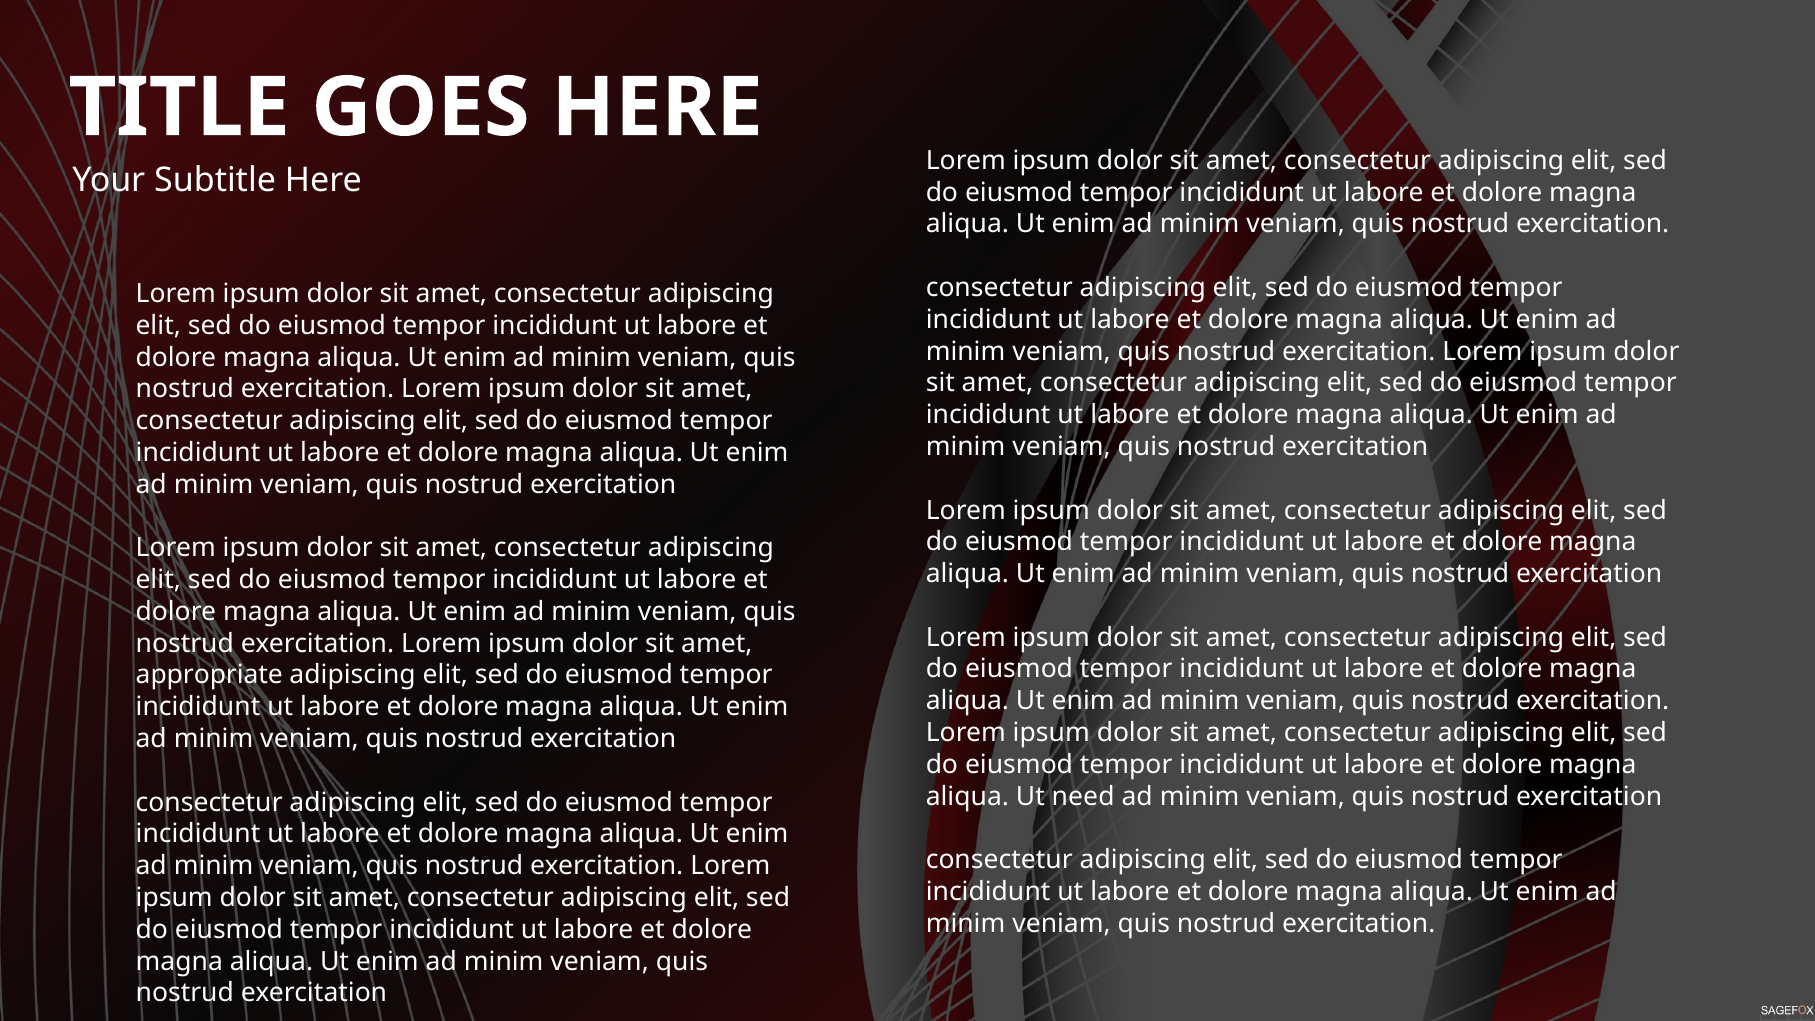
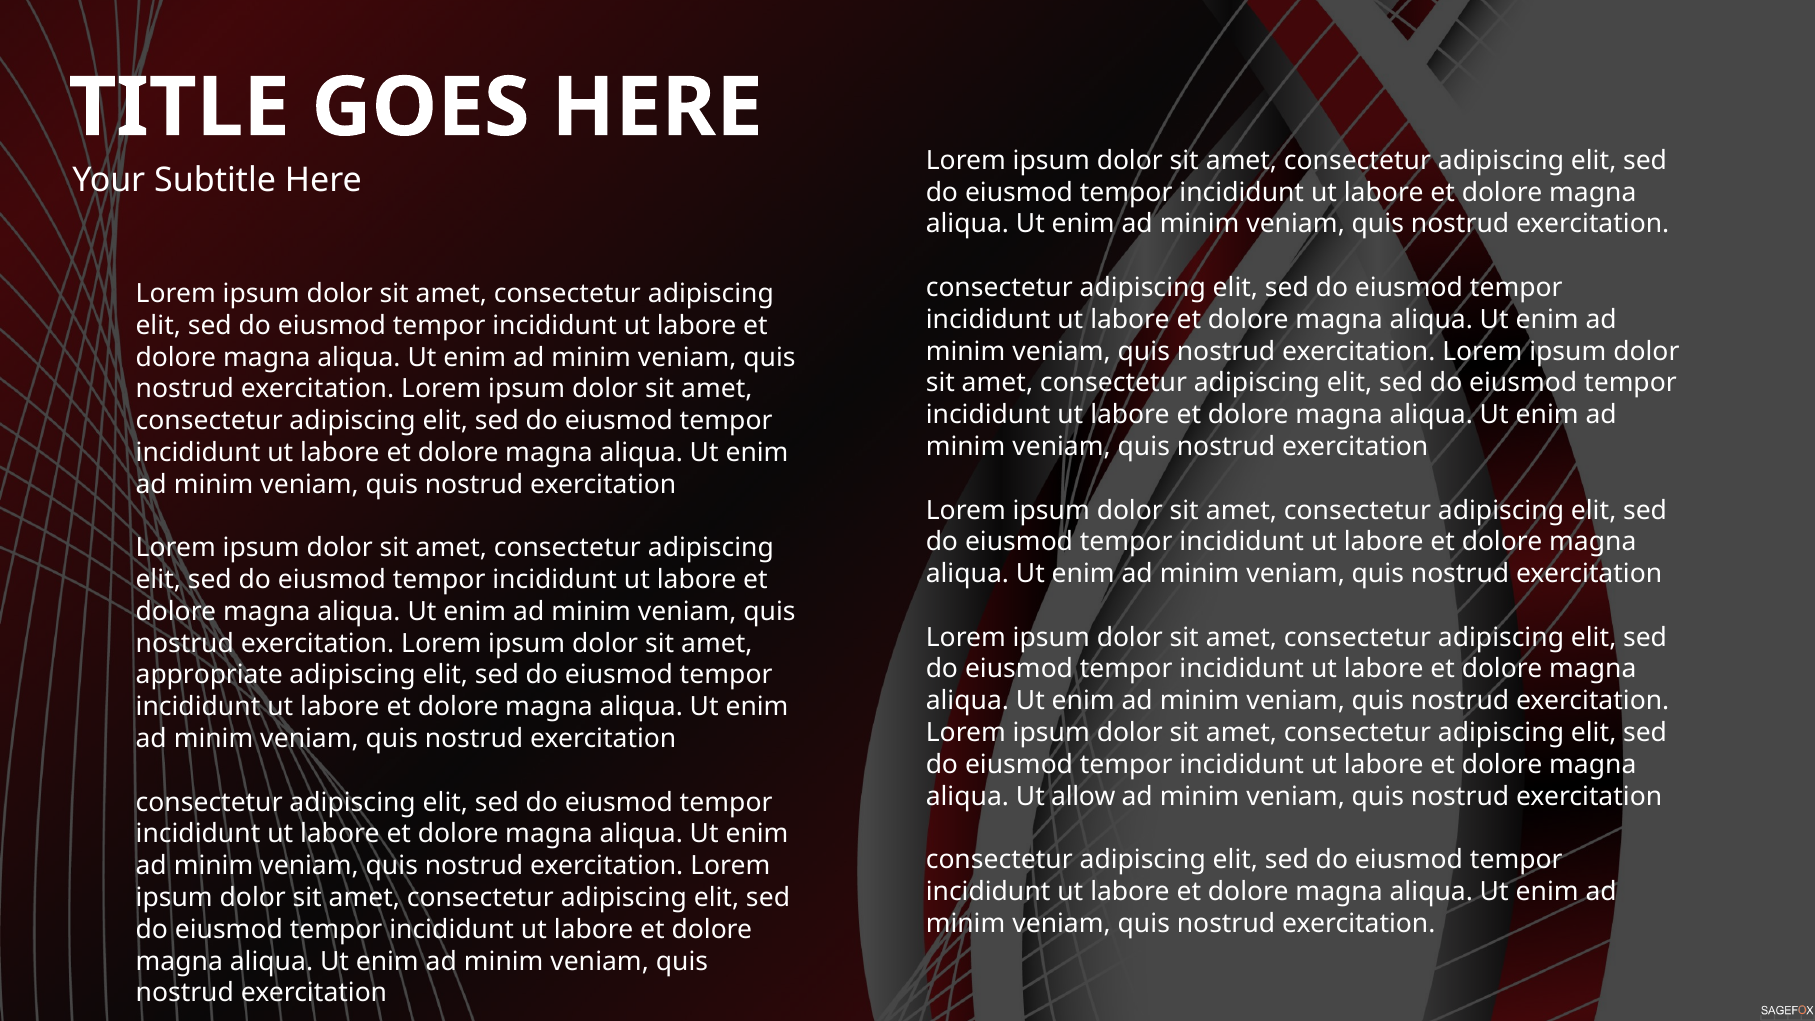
need: need -> allow (1083, 796)
